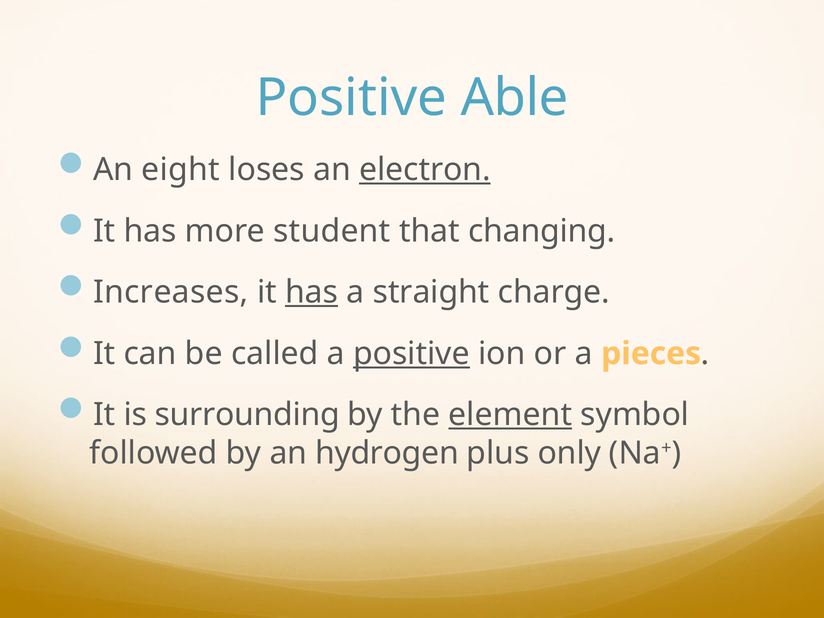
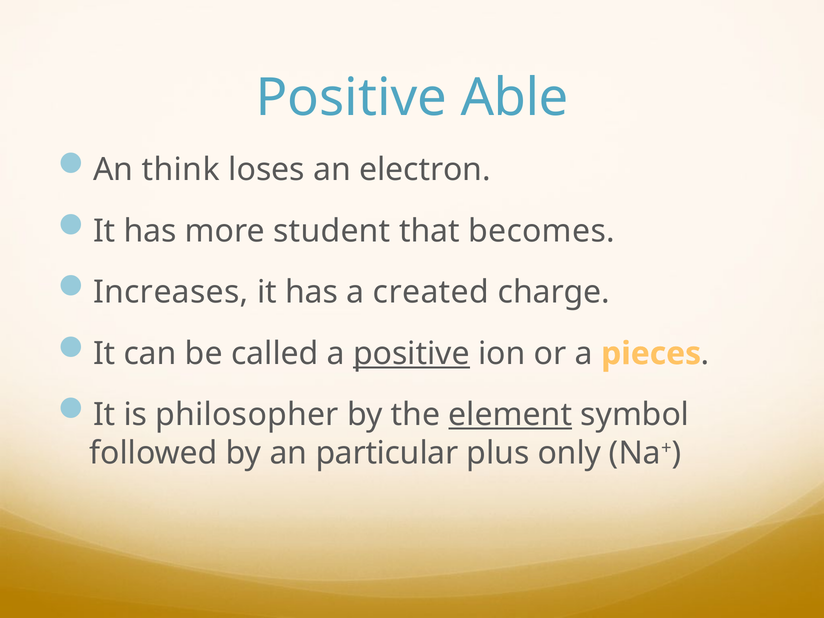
eight: eight -> think (181, 170)
electron underline: present -> none (425, 170)
changing: changing -> becomes (541, 231)
has underline: present -> none (312, 292)
straight: straight -> created (431, 292)
surrounding: surrounding -> philosopher (247, 415)
hydrogen: hydrogen -> particular (387, 453)
